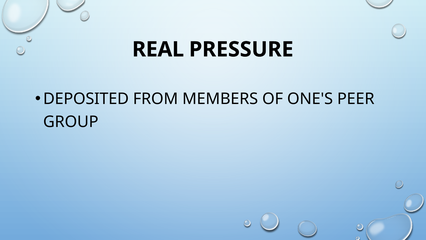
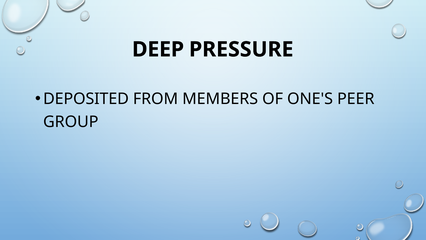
REAL: REAL -> DEEP (158, 49)
